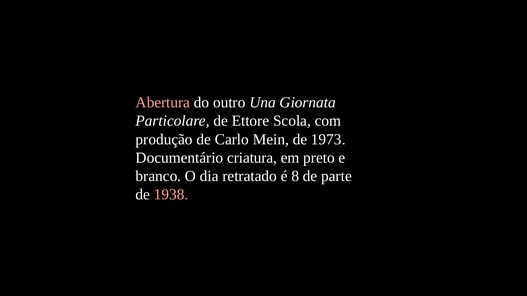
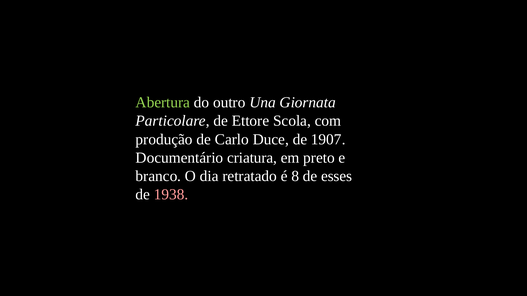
Abertura colour: pink -> light green (163, 103)
Mein: Mein -> Duce (271, 139)
1973: 1973 -> 1907 (328, 139)
parte: parte -> esses (337, 176)
